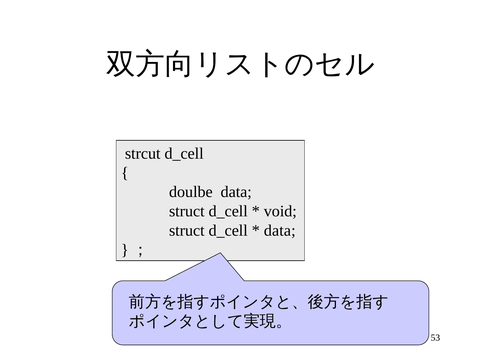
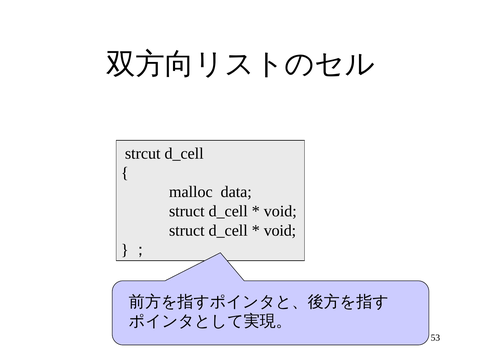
doulbe: doulbe -> malloc (191, 192)
data: data -> void (280, 230)
